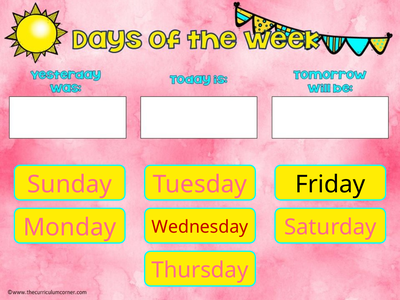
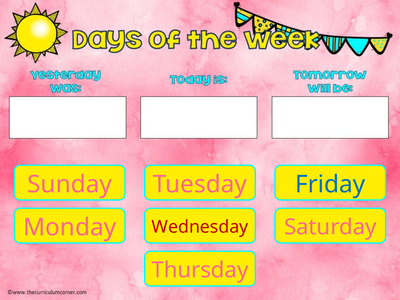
Friday colour: black -> blue (330, 184)
